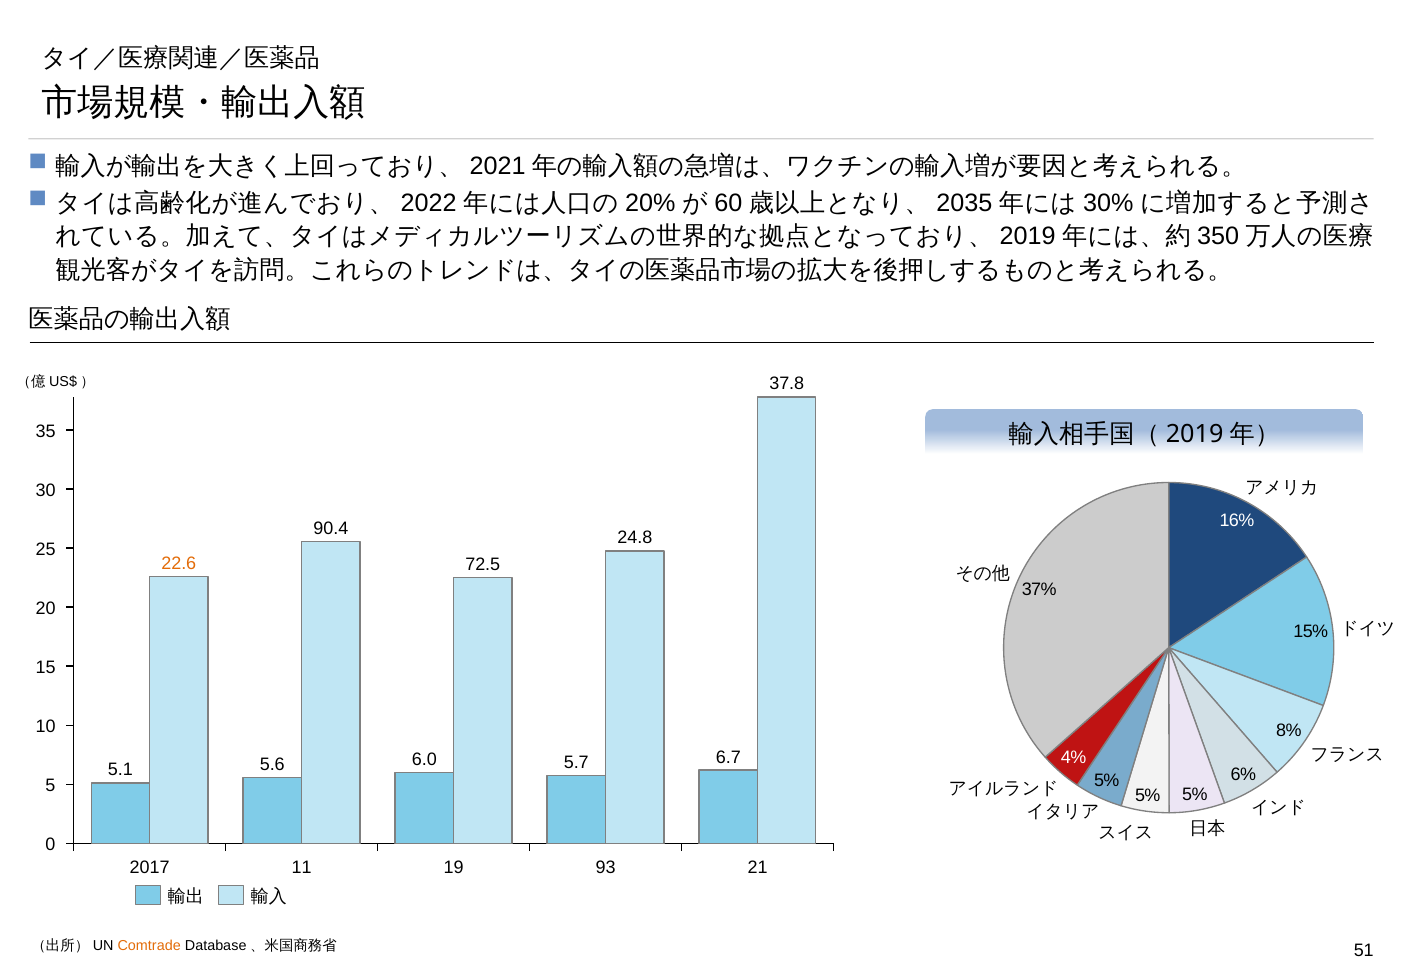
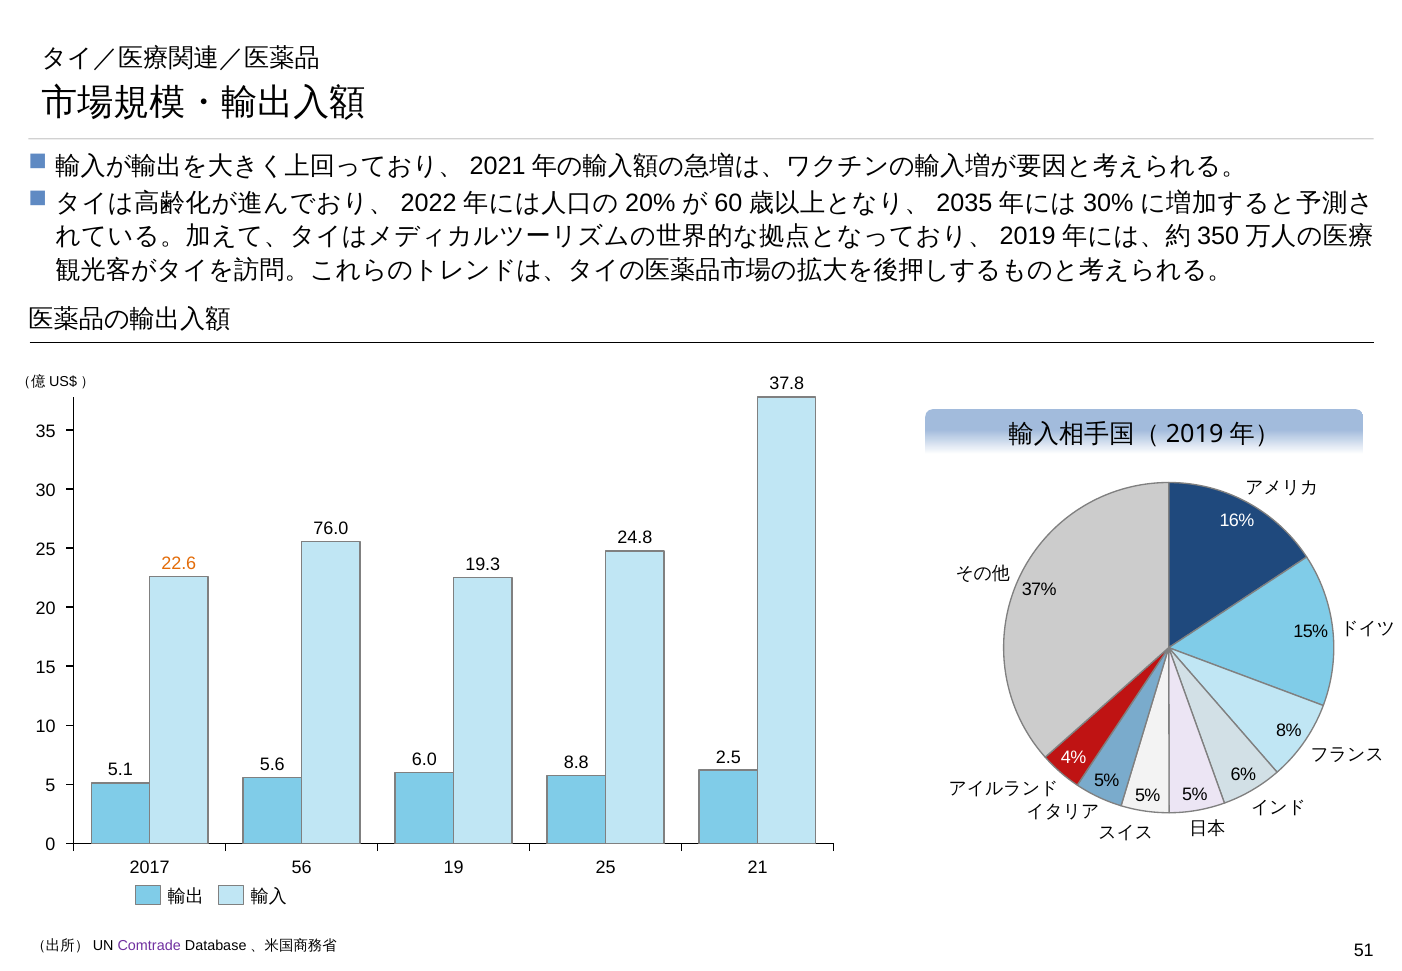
90.4: 90.4 -> 76.0 (331, 528)
72.5: 72.5 -> 19.3 (483, 564)
6.7: 6.7 -> 2.5 (728, 757)
5.7: 5.7 -> 8.8 (576, 762)
11: 11 -> 56 (302, 867)
19 93: 93 -> 25 (606, 867)
Comtrade colour: orange -> purple (149, 945)
